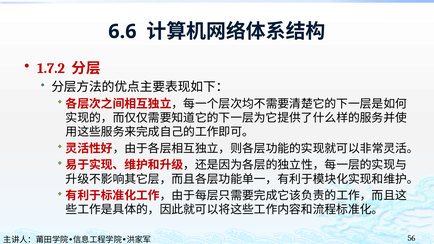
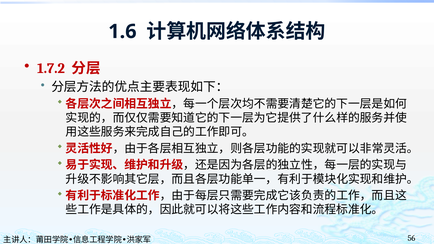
6.6: 6.6 -> 1.6 (122, 32)
